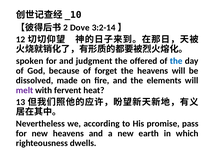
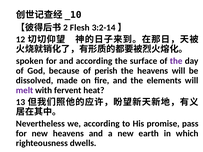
Dove: Dove -> Flesh (80, 28)
and judgment: judgment -> according (94, 61)
offered: offered -> surface (144, 61)
the colour: blue -> purple (176, 61)
forget: forget -> perish (106, 71)
